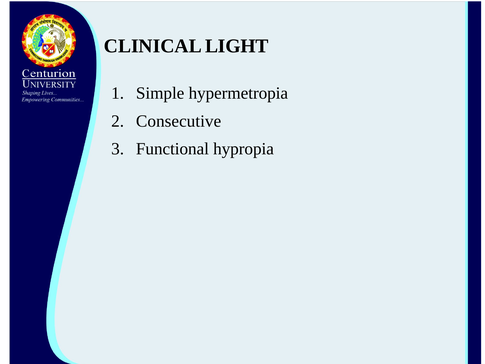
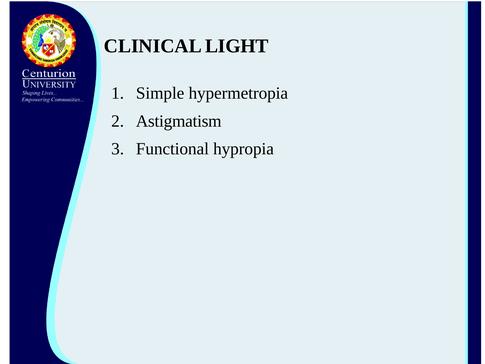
Consecutive: Consecutive -> Astigmatism (179, 121)
